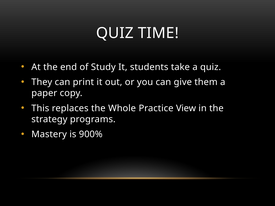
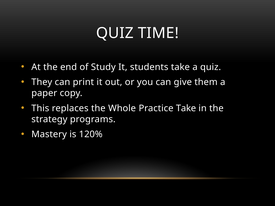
Practice View: View -> Take (186, 108)
900%: 900% -> 120% (91, 134)
